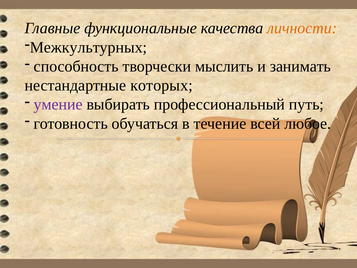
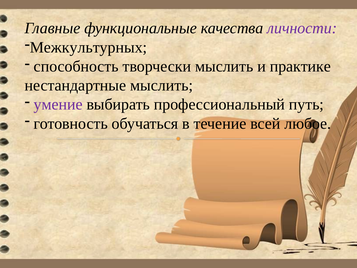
личности colour: orange -> purple (302, 28)
занимать: занимать -> практике (300, 66)
нестандартные которых: которых -> мыслить (162, 85)
